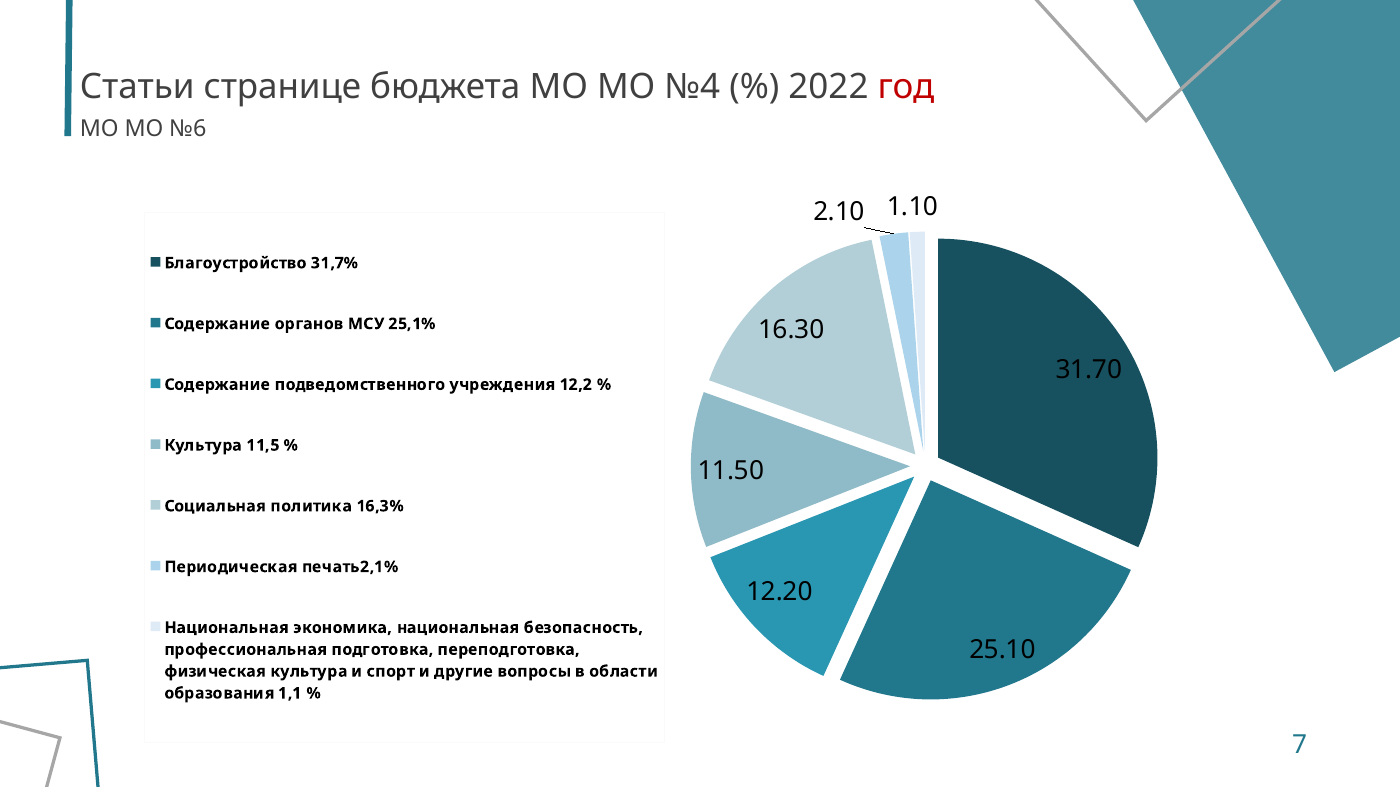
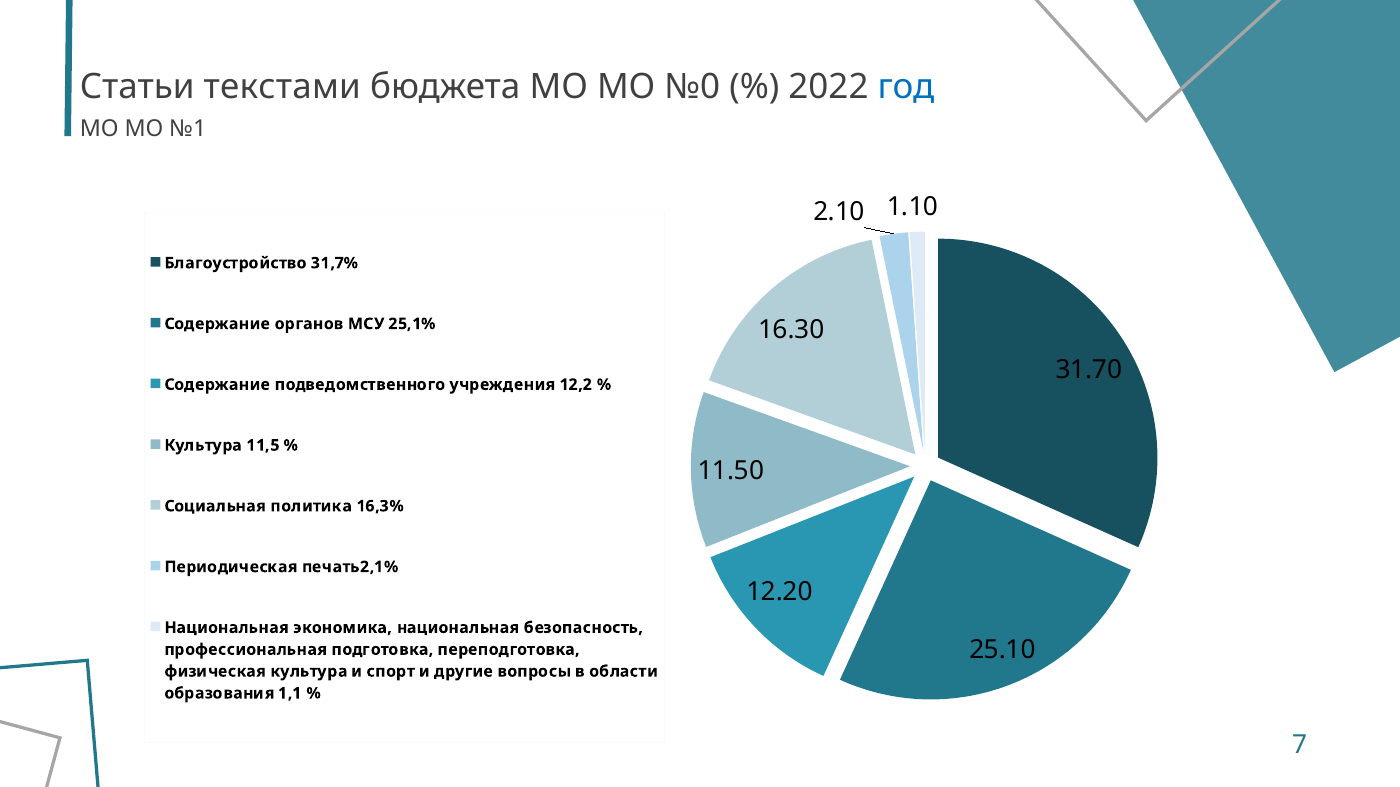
странице: странице -> текстами (282, 87)
№4: №4 -> №0 (692, 87)
год colour: red -> blue (906, 87)
№6: №6 -> №1 (188, 129)
